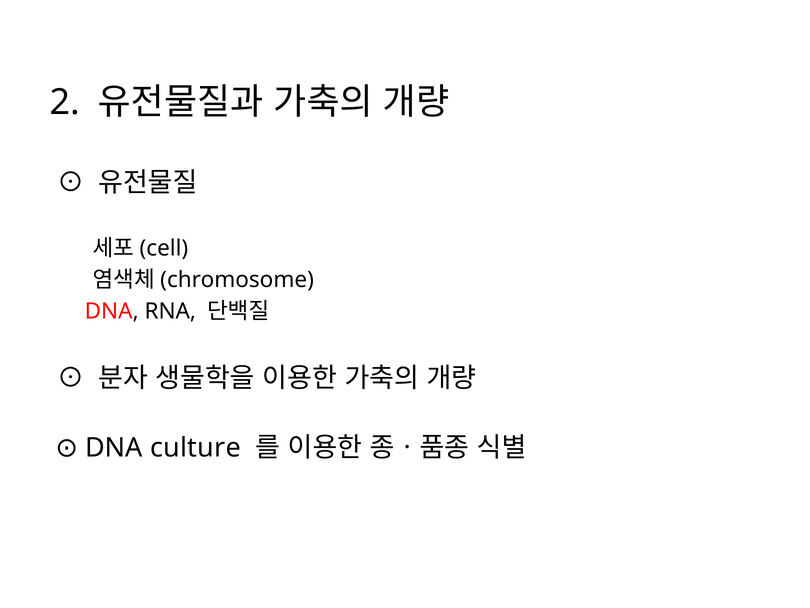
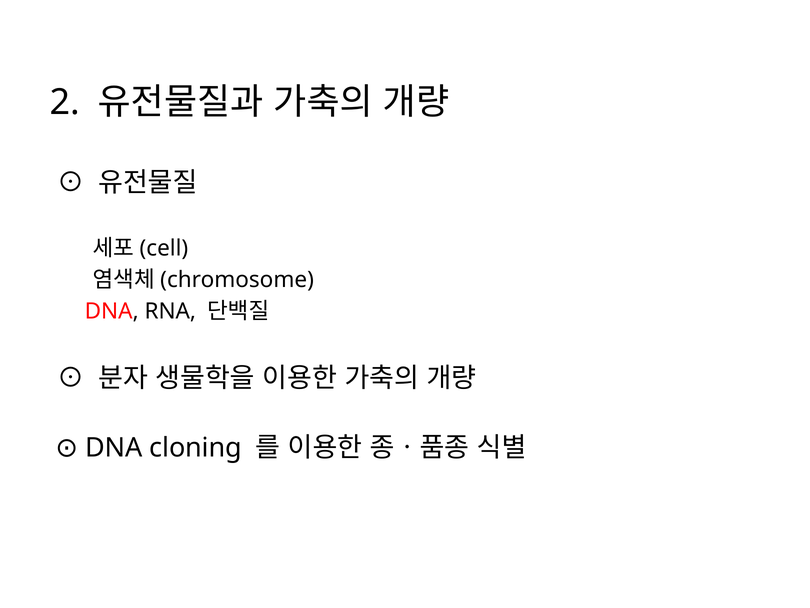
culture: culture -> cloning (196, 447)
